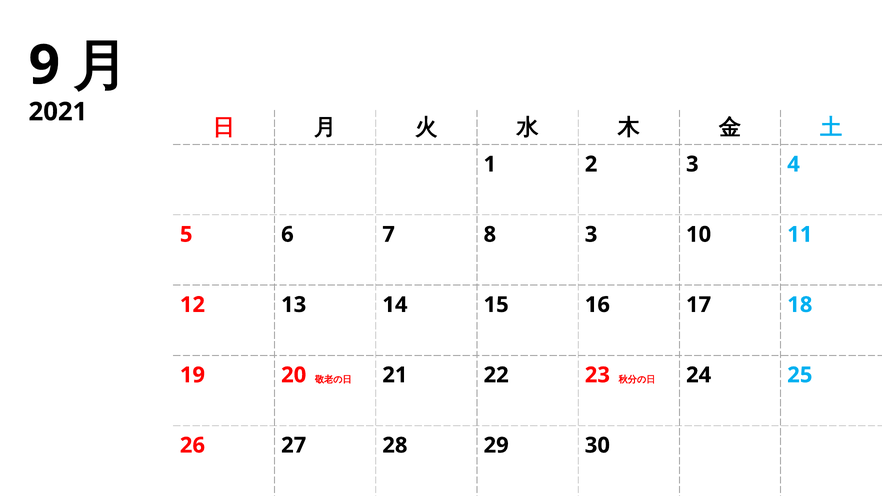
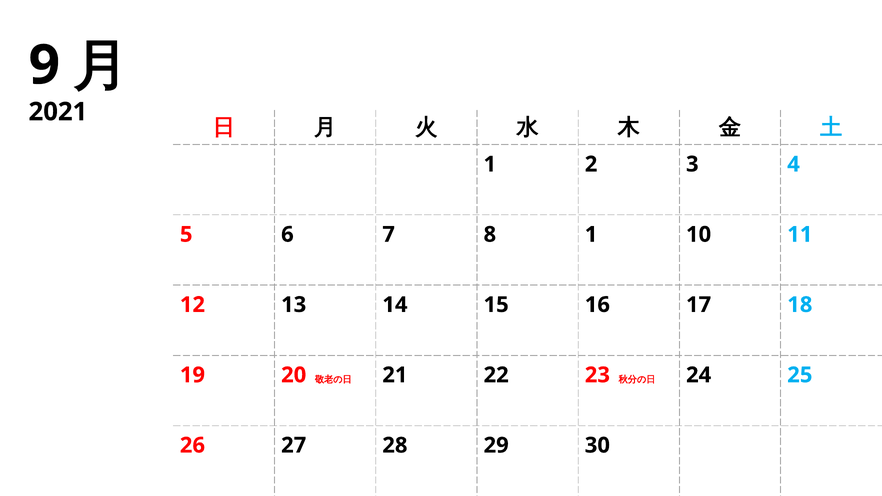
8 3: 3 -> 1 (591, 235)
